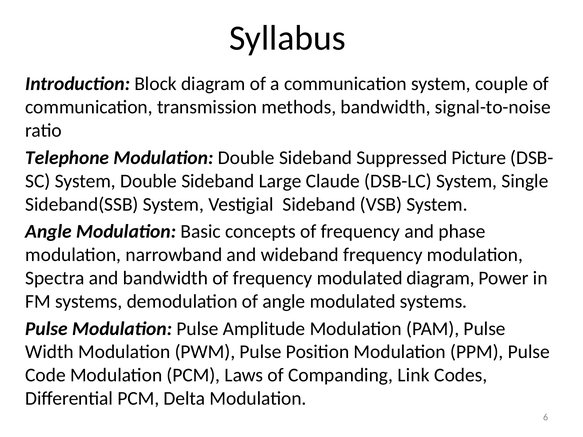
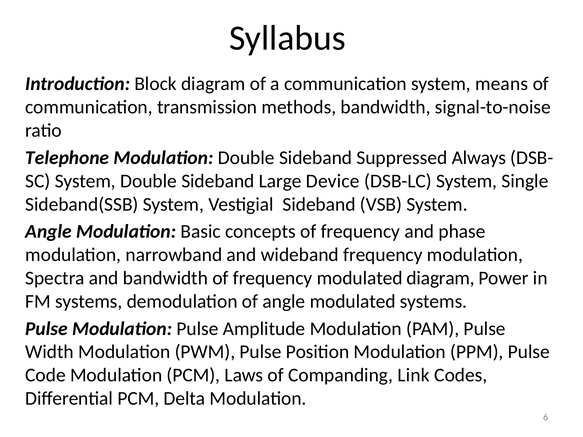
couple: couple -> means (502, 84)
Picture: Picture -> Always (479, 158)
Claude: Claude -> Device (333, 181)
